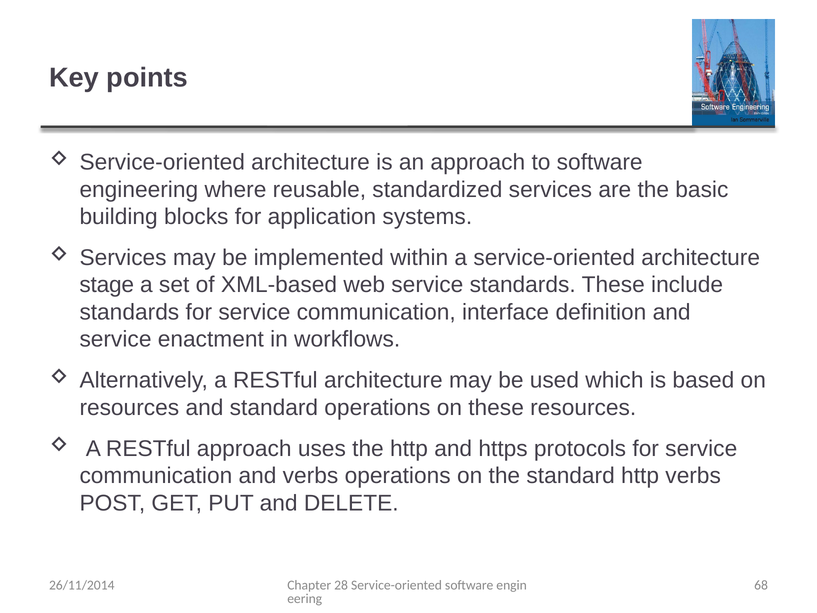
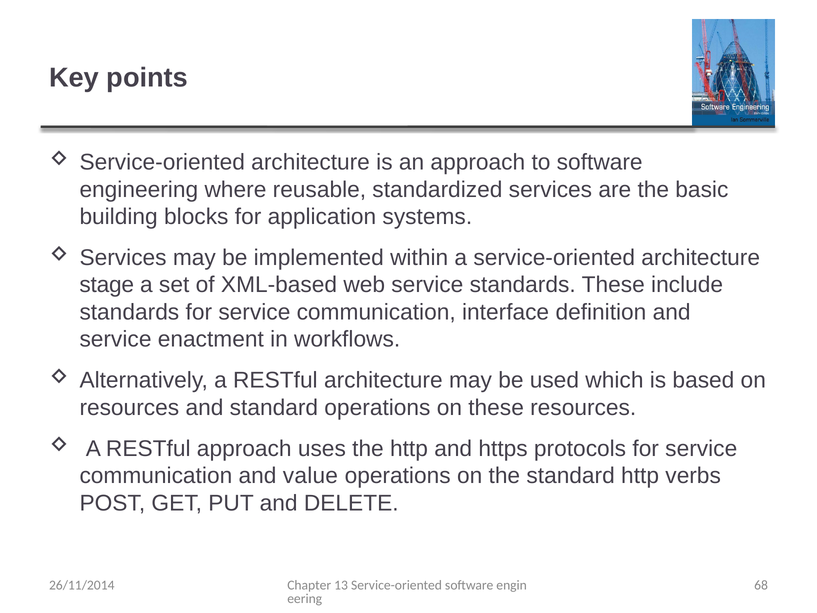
and verbs: verbs -> value (310, 476)
28: 28 -> 13 (341, 585)
